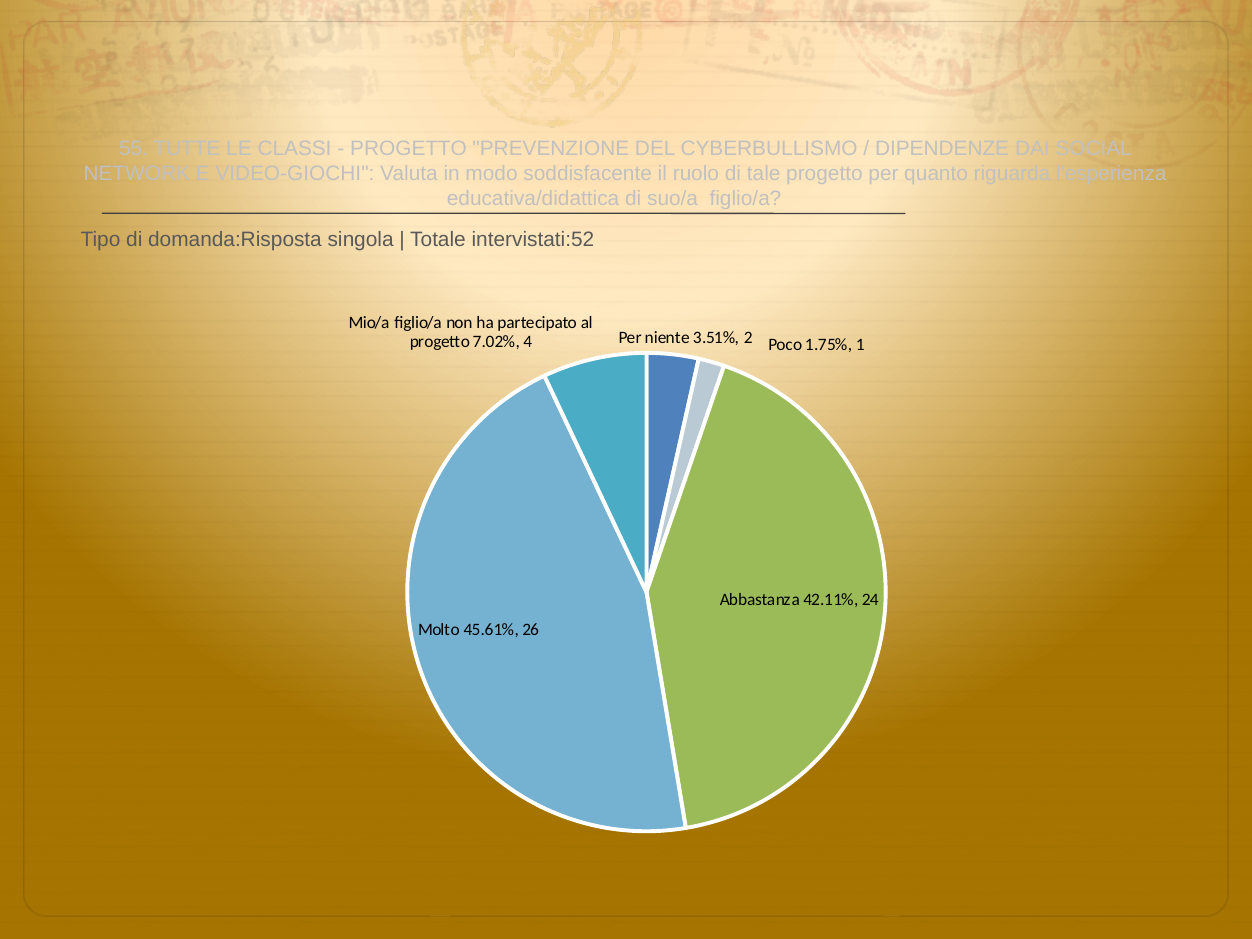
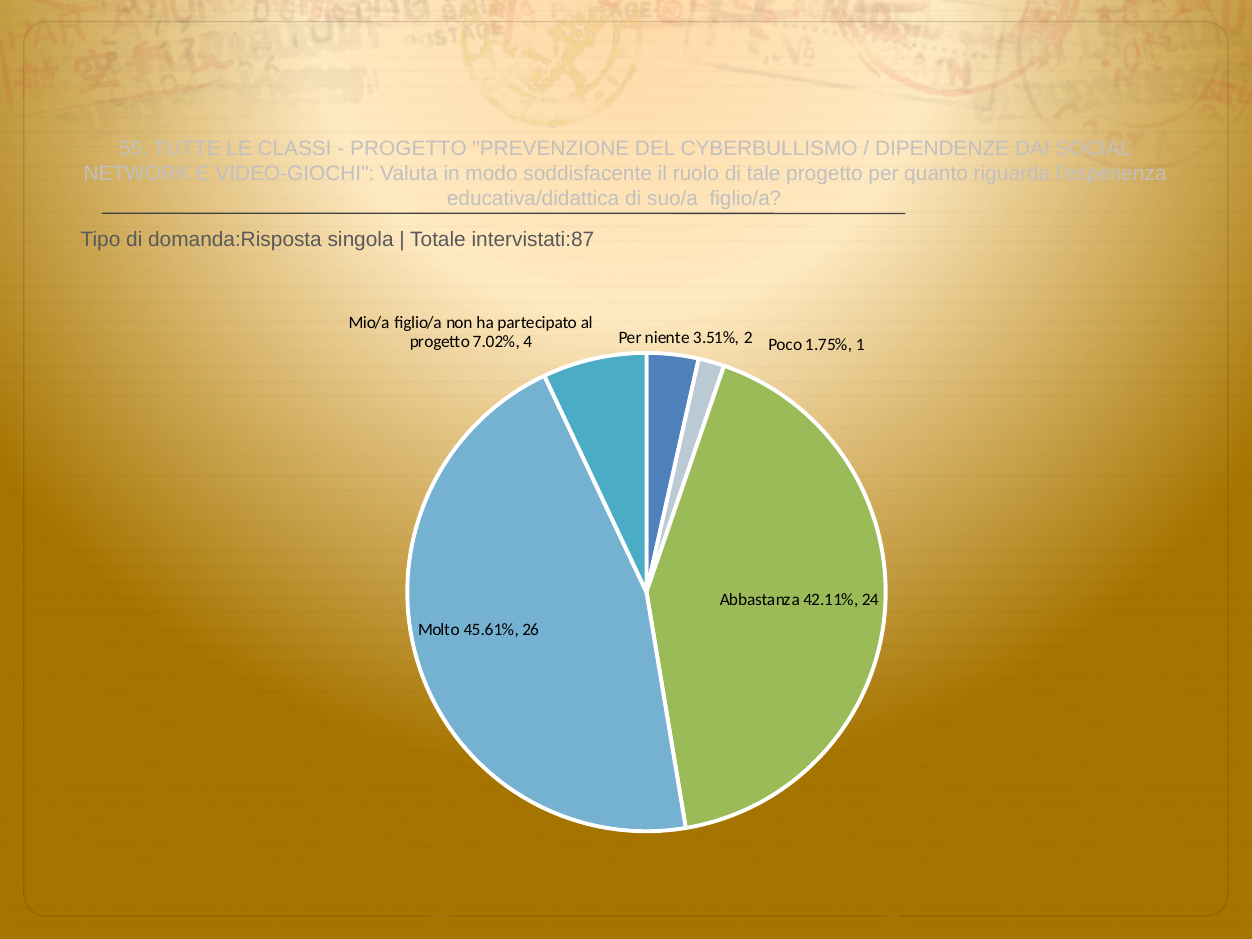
intervistati:52: intervistati:52 -> intervistati:87 (533, 239)
